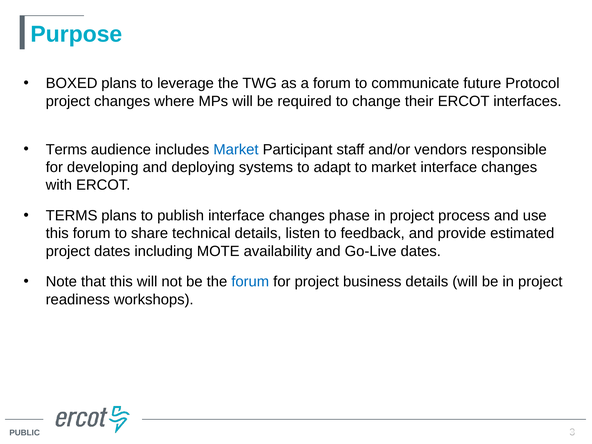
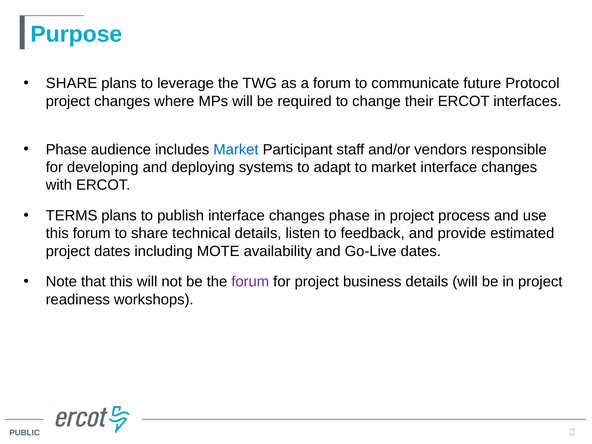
BOXED: BOXED -> SHARE (72, 83)
Terms: Terms -> Phase (66, 150)
forum colour: blue -> purple (250, 282)
